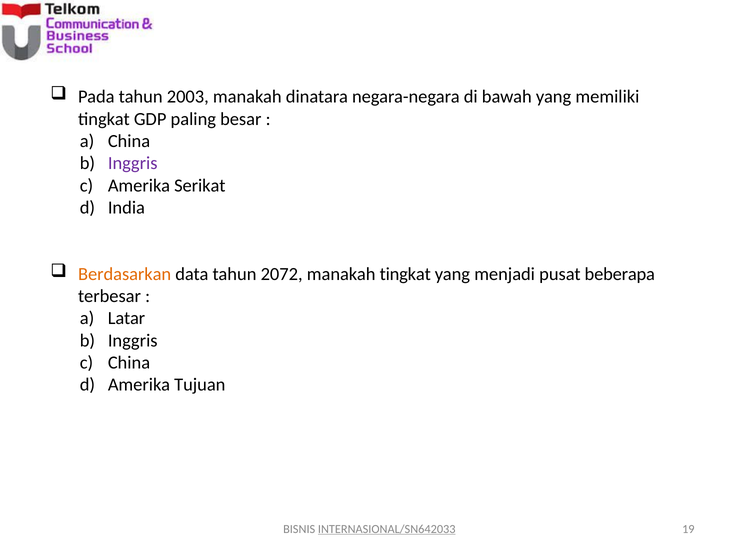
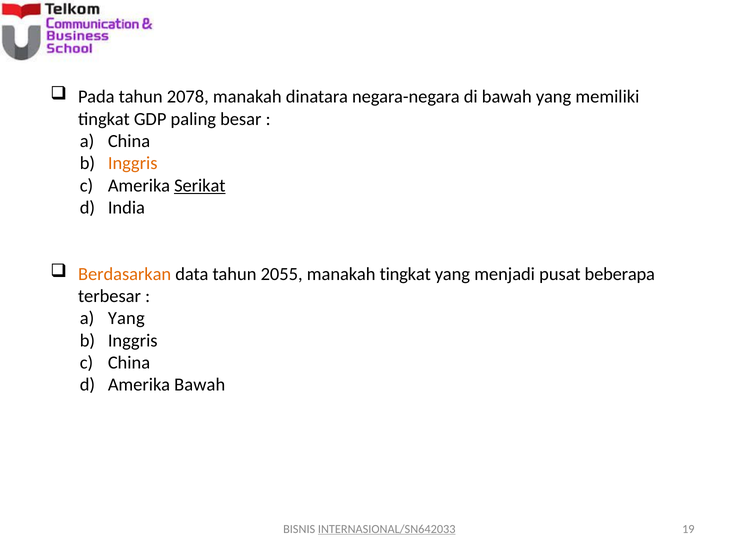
2003: 2003 -> 2078 (188, 97)
Inggris colour: purple -> orange (133, 163)
Serikat underline: none -> present (200, 185)
2072: 2072 -> 2055 (282, 274)
Latar: Latar -> Yang (126, 319)
Amerika Tujuan: Tujuan -> Bawah (200, 385)
